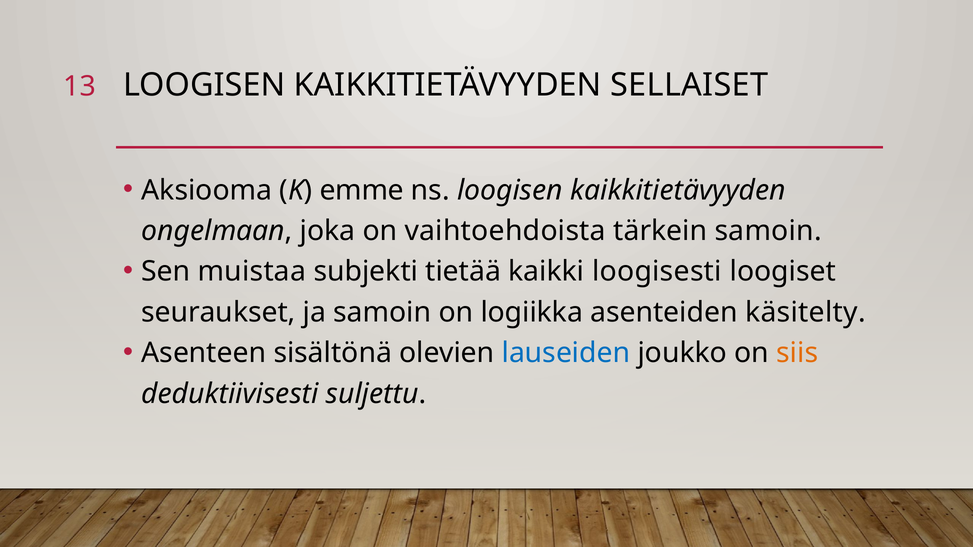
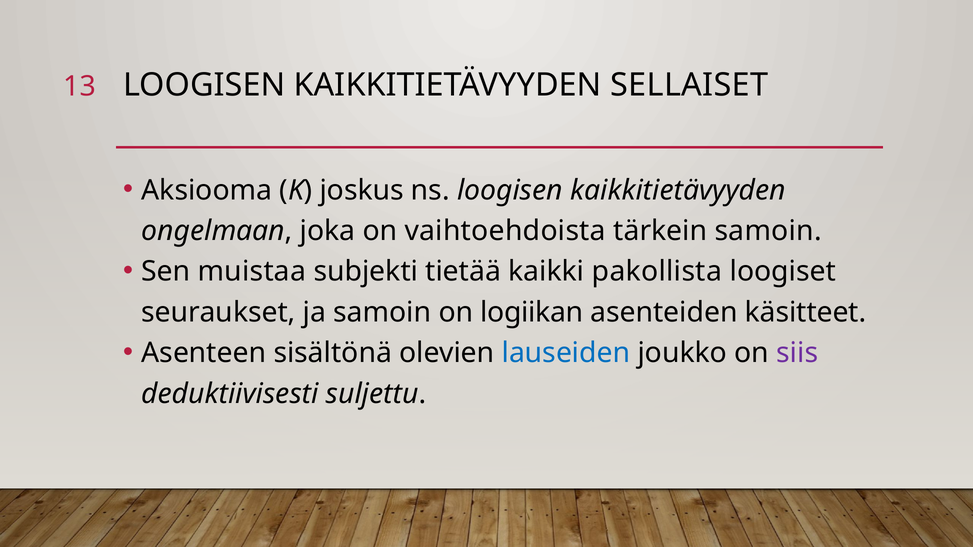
emme: emme -> joskus (362, 190)
loogisesti: loogisesti -> pakollista (657, 272)
logiikka: logiikka -> logiikan (532, 313)
käsitelty: käsitelty -> käsitteet (806, 313)
siis colour: orange -> purple (797, 353)
